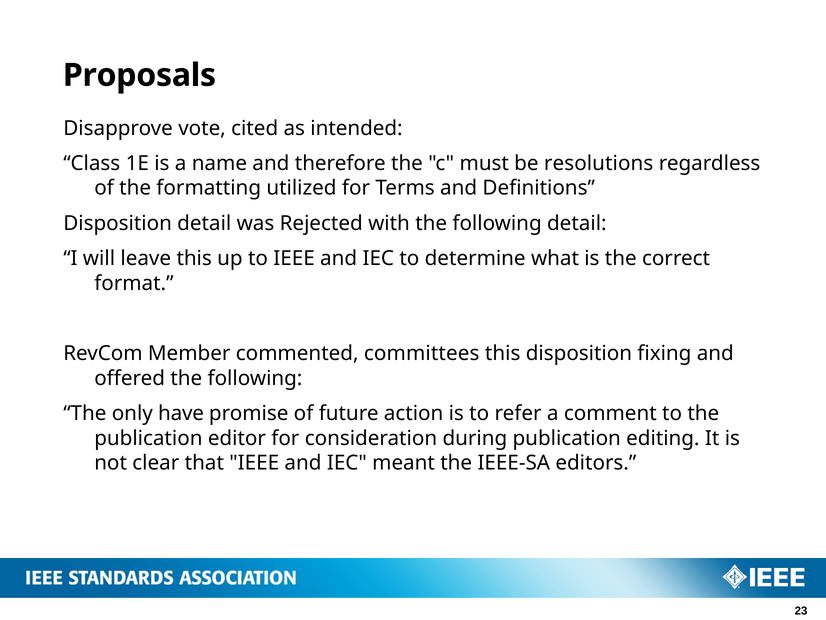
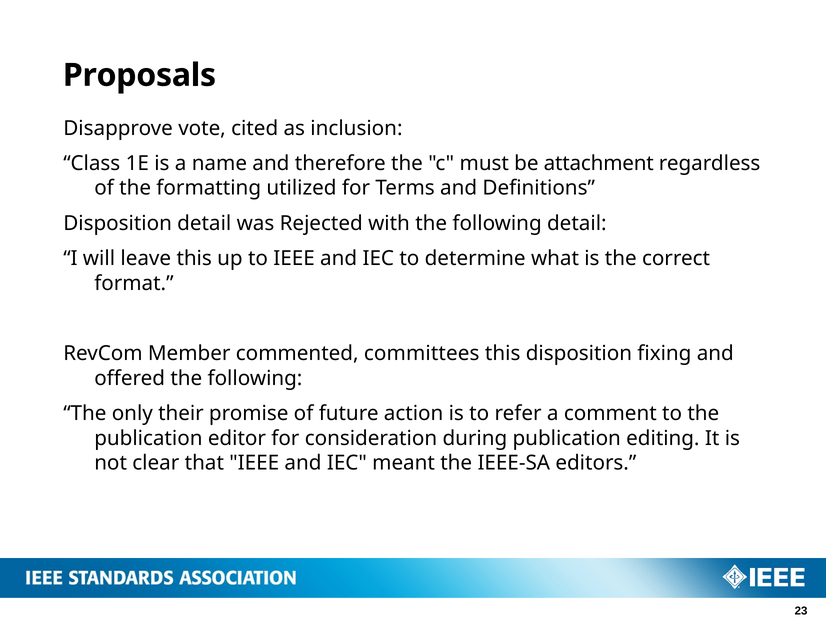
intended: intended -> inclusion (356, 128)
resolutions: resolutions -> attachment (599, 163)
have: have -> their (181, 413)
